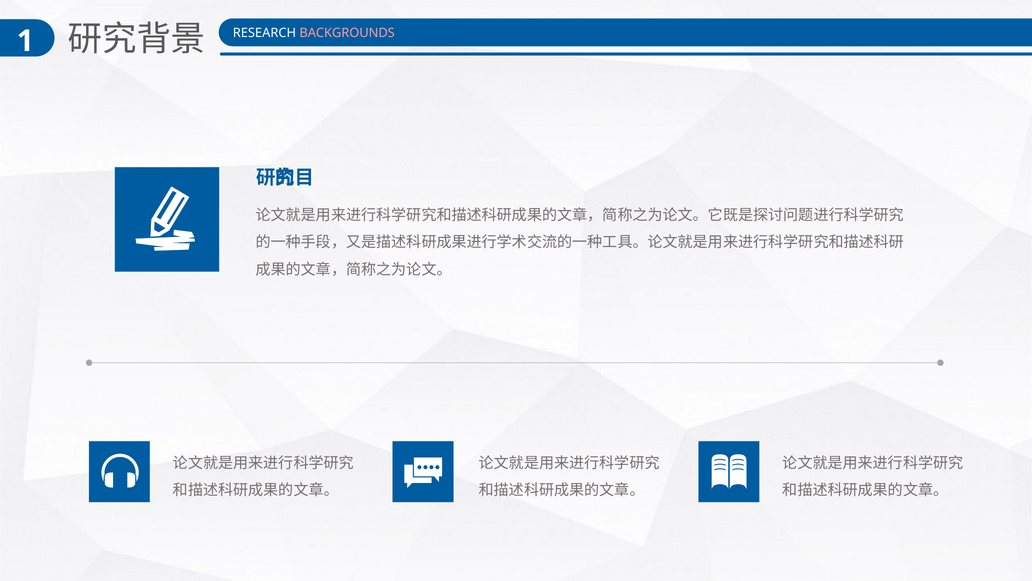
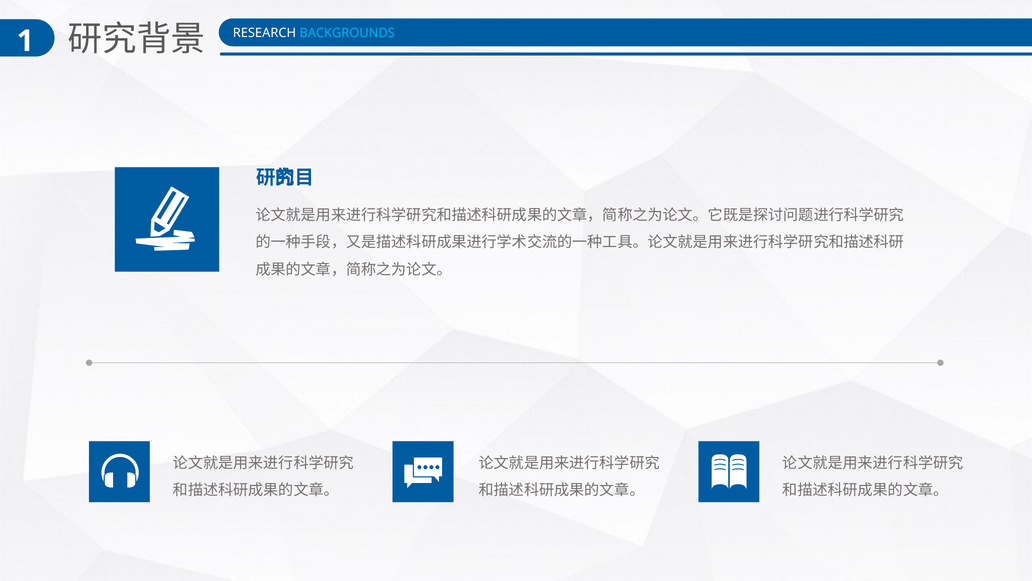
BACKGROUNDS colour: pink -> light blue (347, 33)
